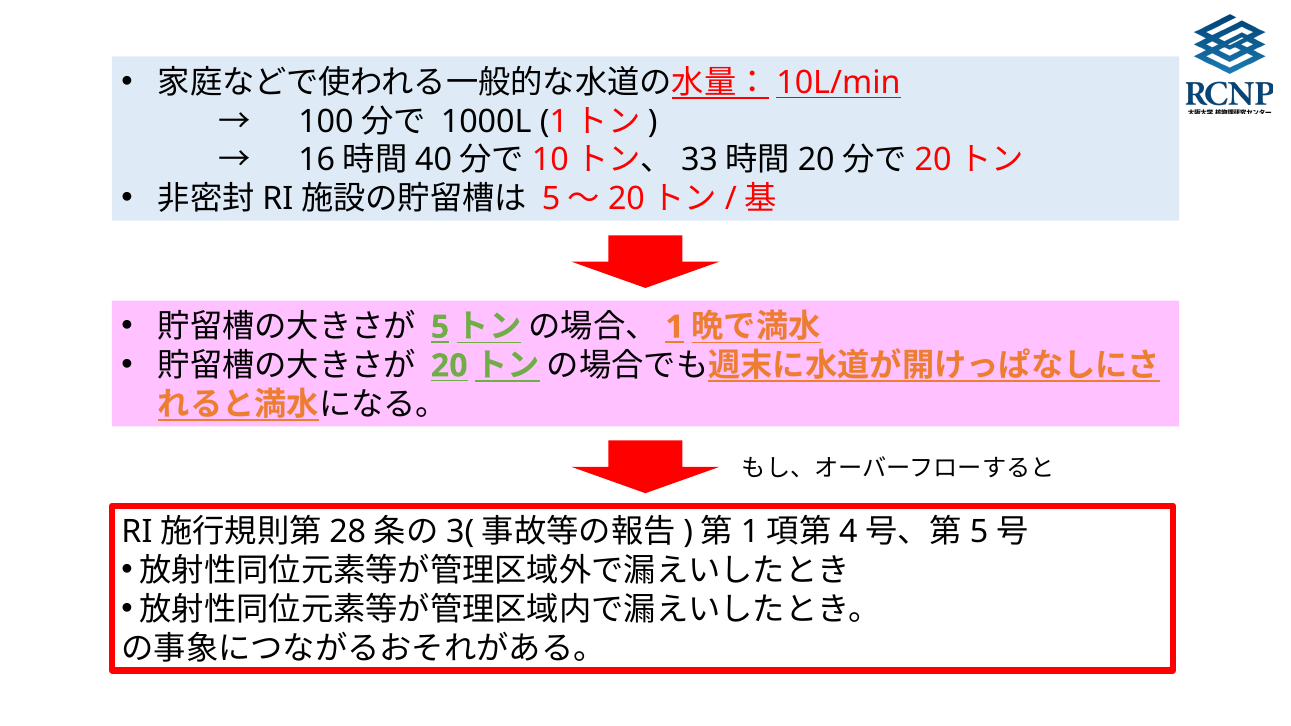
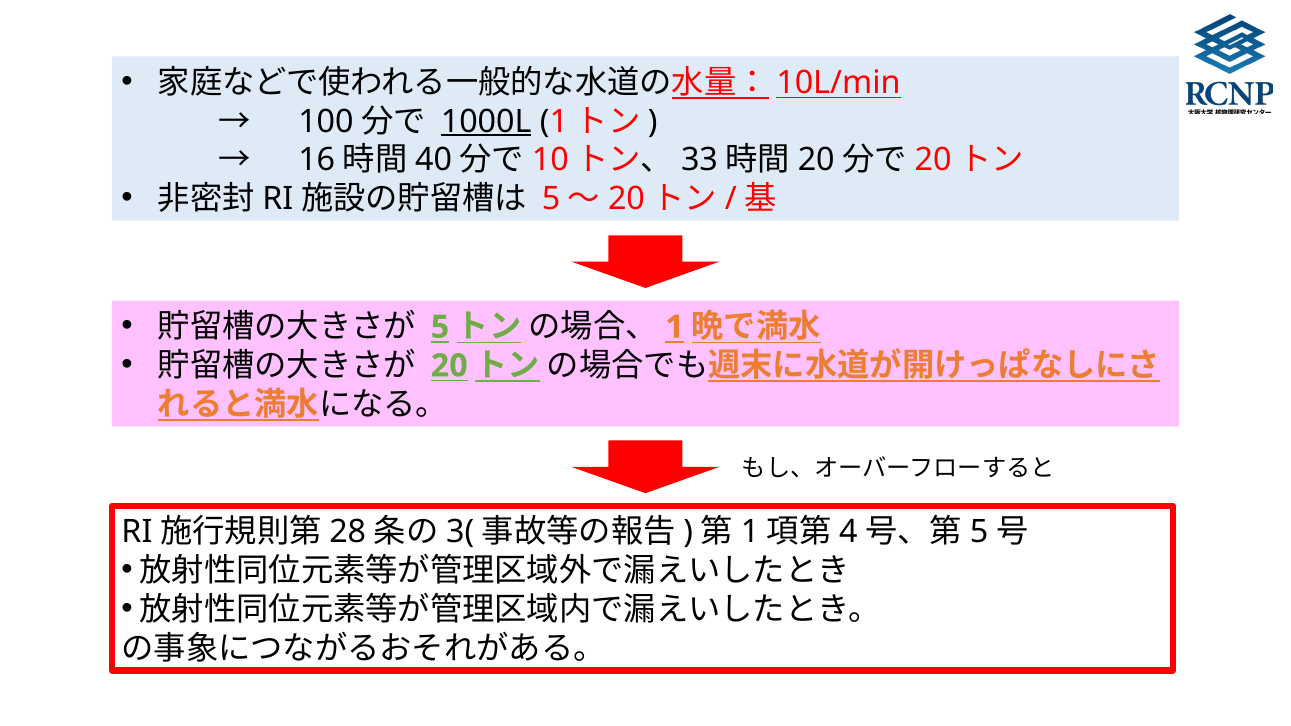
1000L underline: none -> present (486, 121)
